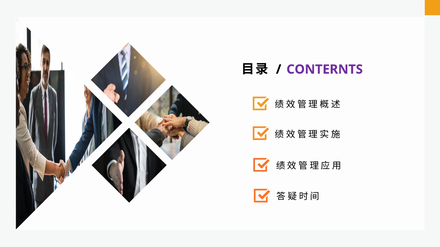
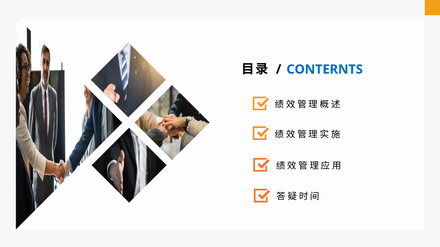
CONTERNTS colour: purple -> blue (325, 70)
